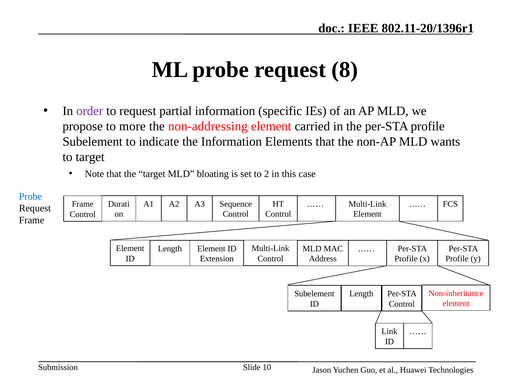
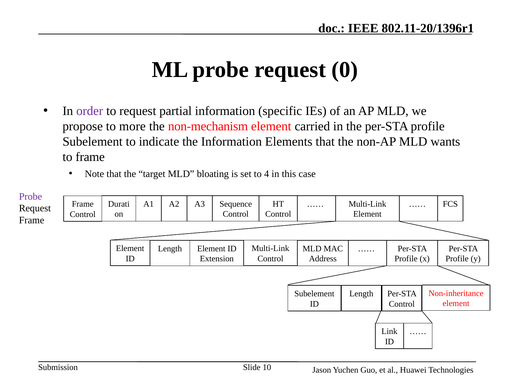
8: 8 -> 0 (345, 70)
non-addressing: non-addressing -> non-mechanism (208, 126)
to target: target -> frame (90, 157)
2: 2 -> 4 (267, 174)
Probe colour: blue -> purple (31, 196)
